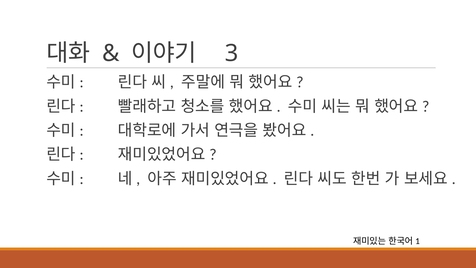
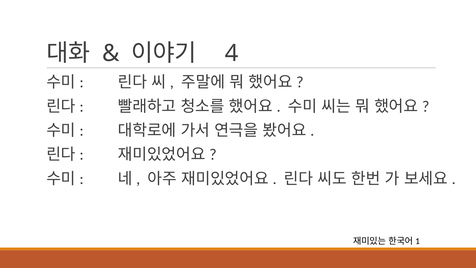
3: 3 -> 4 (232, 53)
